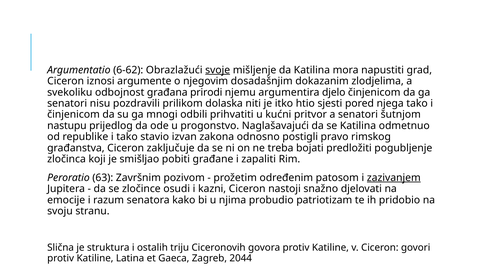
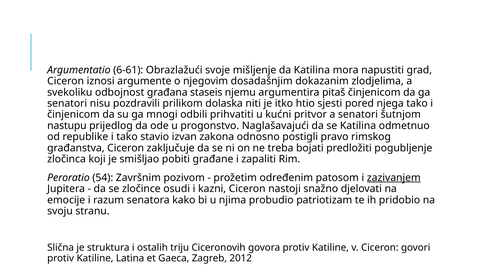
6-62: 6-62 -> 6-61 (128, 70)
svoje underline: present -> none (218, 70)
prirodi: prirodi -> staseis (206, 92)
djelo: djelo -> pitaš (334, 92)
63: 63 -> 54 (103, 178)
2044: 2044 -> 2012 (241, 258)
